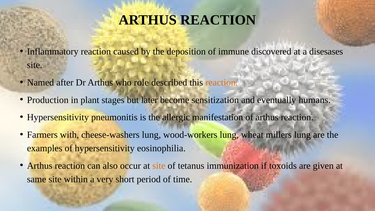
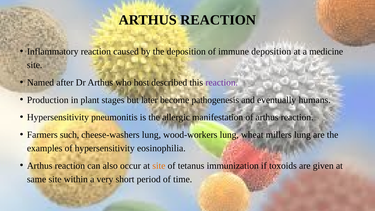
immune discovered: discovered -> deposition (271, 52)
disesases: disesases -> medicine (326, 52)
role: role -> host (141, 82)
reaction colour: orange -> purple (222, 82)
sensitization: sensitization -> pathogenesis (215, 100)
with: with -> such (70, 135)
